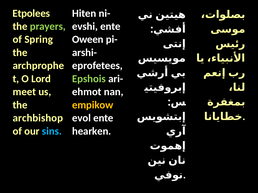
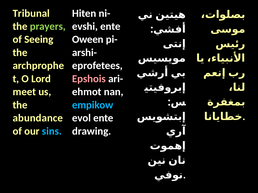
Etpolees: Etpolees -> Tribunal (31, 13)
Spring: Spring -> Seeing (39, 40)
Epshois colour: light green -> pink (89, 79)
empikow colour: yellow -> light blue (93, 105)
archbishop: archbishop -> abundance (38, 118)
hearken: hearken -> drawing (92, 131)
